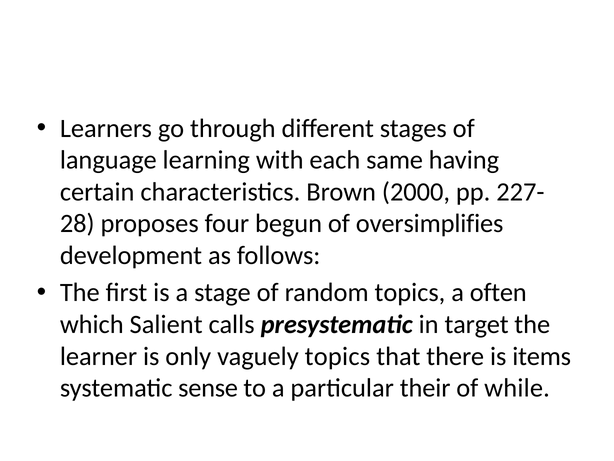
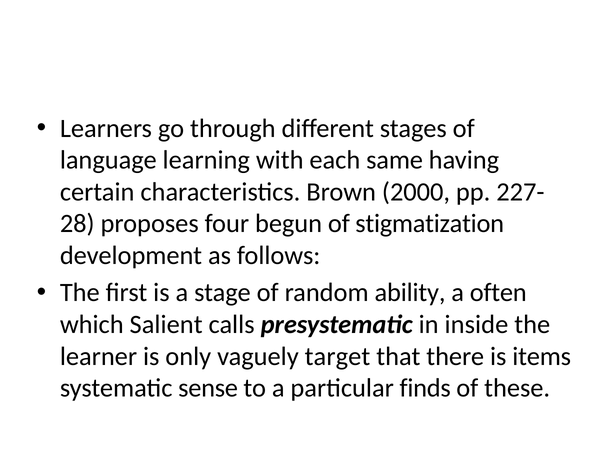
oversimplifies: oversimplifies -> stigmatization (430, 223)
random topics: topics -> ability (410, 292)
target: target -> inside (476, 324)
vaguely topics: topics -> target (338, 356)
their: their -> finds (425, 388)
while: while -> these (517, 388)
